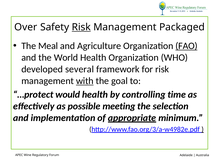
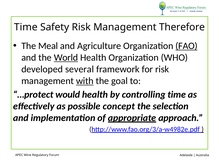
Over: Over -> Time (26, 27)
Risk underline: present -> none (81, 27)
Packaged: Packaged -> Therefore (182, 27)
World underline: none -> present (66, 58)
meeting: meeting -> concept (119, 106)
minimum: minimum -> approach (181, 118)
